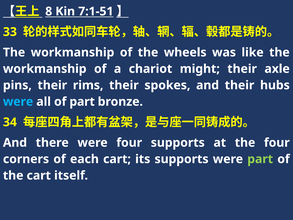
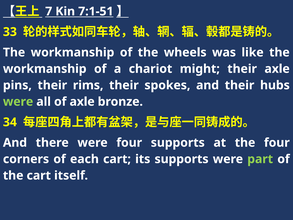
8: 8 -> 7 (49, 11)
were colour: light blue -> light green (18, 102)
of part: part -> axle (82, 102)
